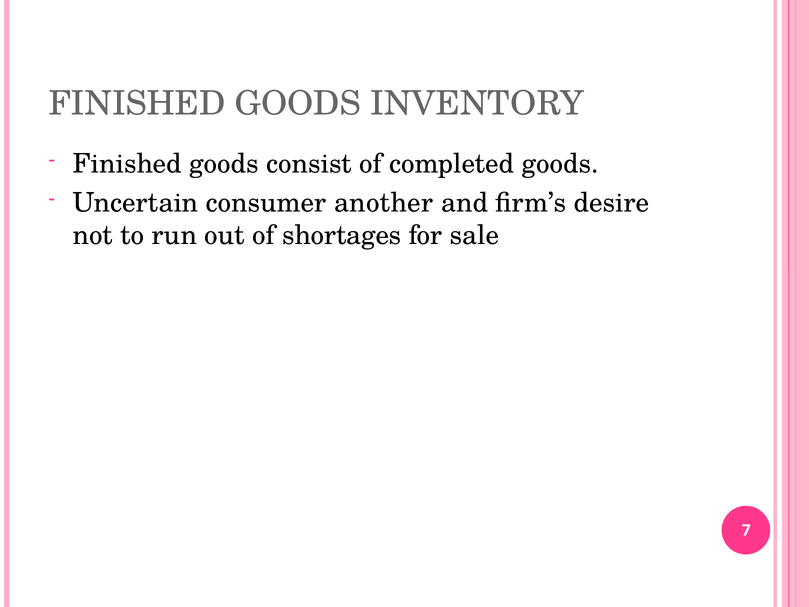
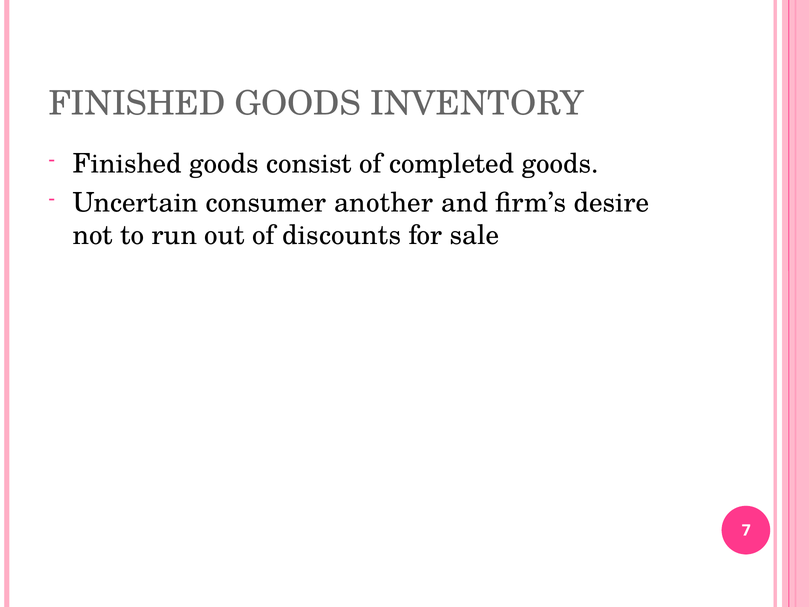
shortages: shortages -> discounts (342, 235)
